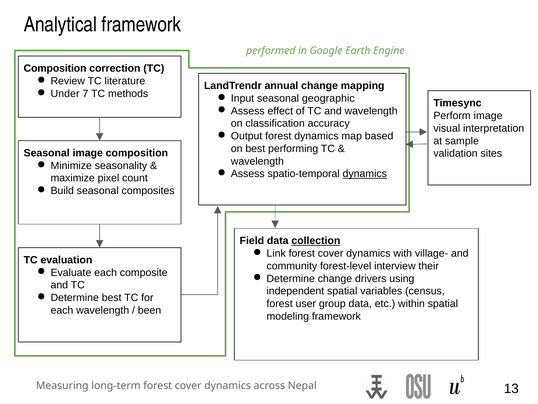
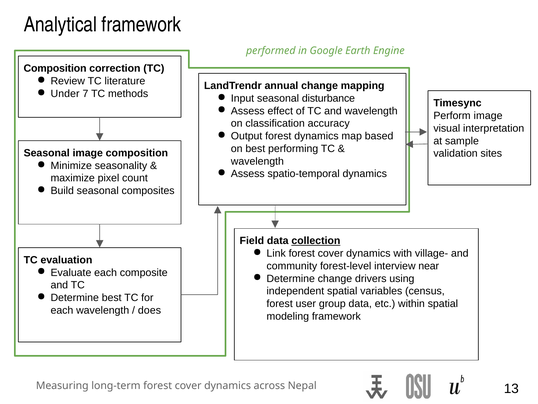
geographic: geographic -> disturbance (328, 98)
dynamics underline: present -> none (365, 174)
their: their -> near (429, 266)
been: been -> does (149, 310)
